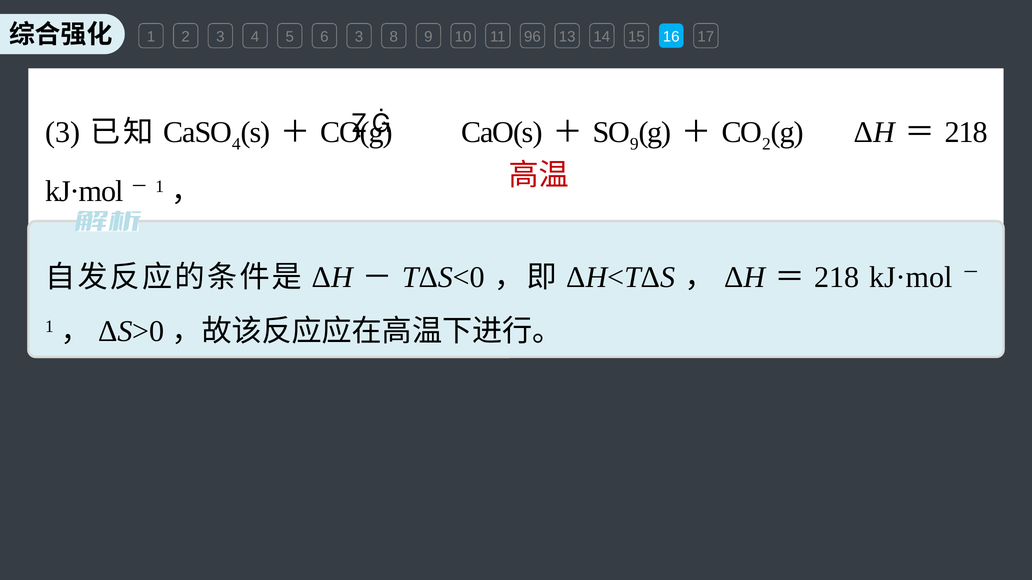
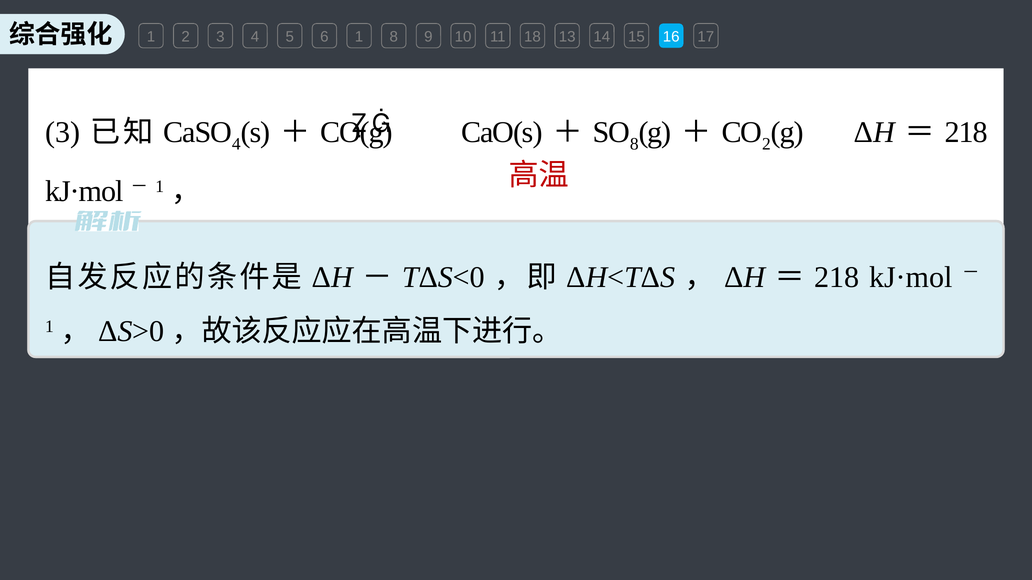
6 3: 3 -> 1 (359, 37)
96: 96 -> 18 (532, 37)
9: 9 -> 8 (634, 144)
